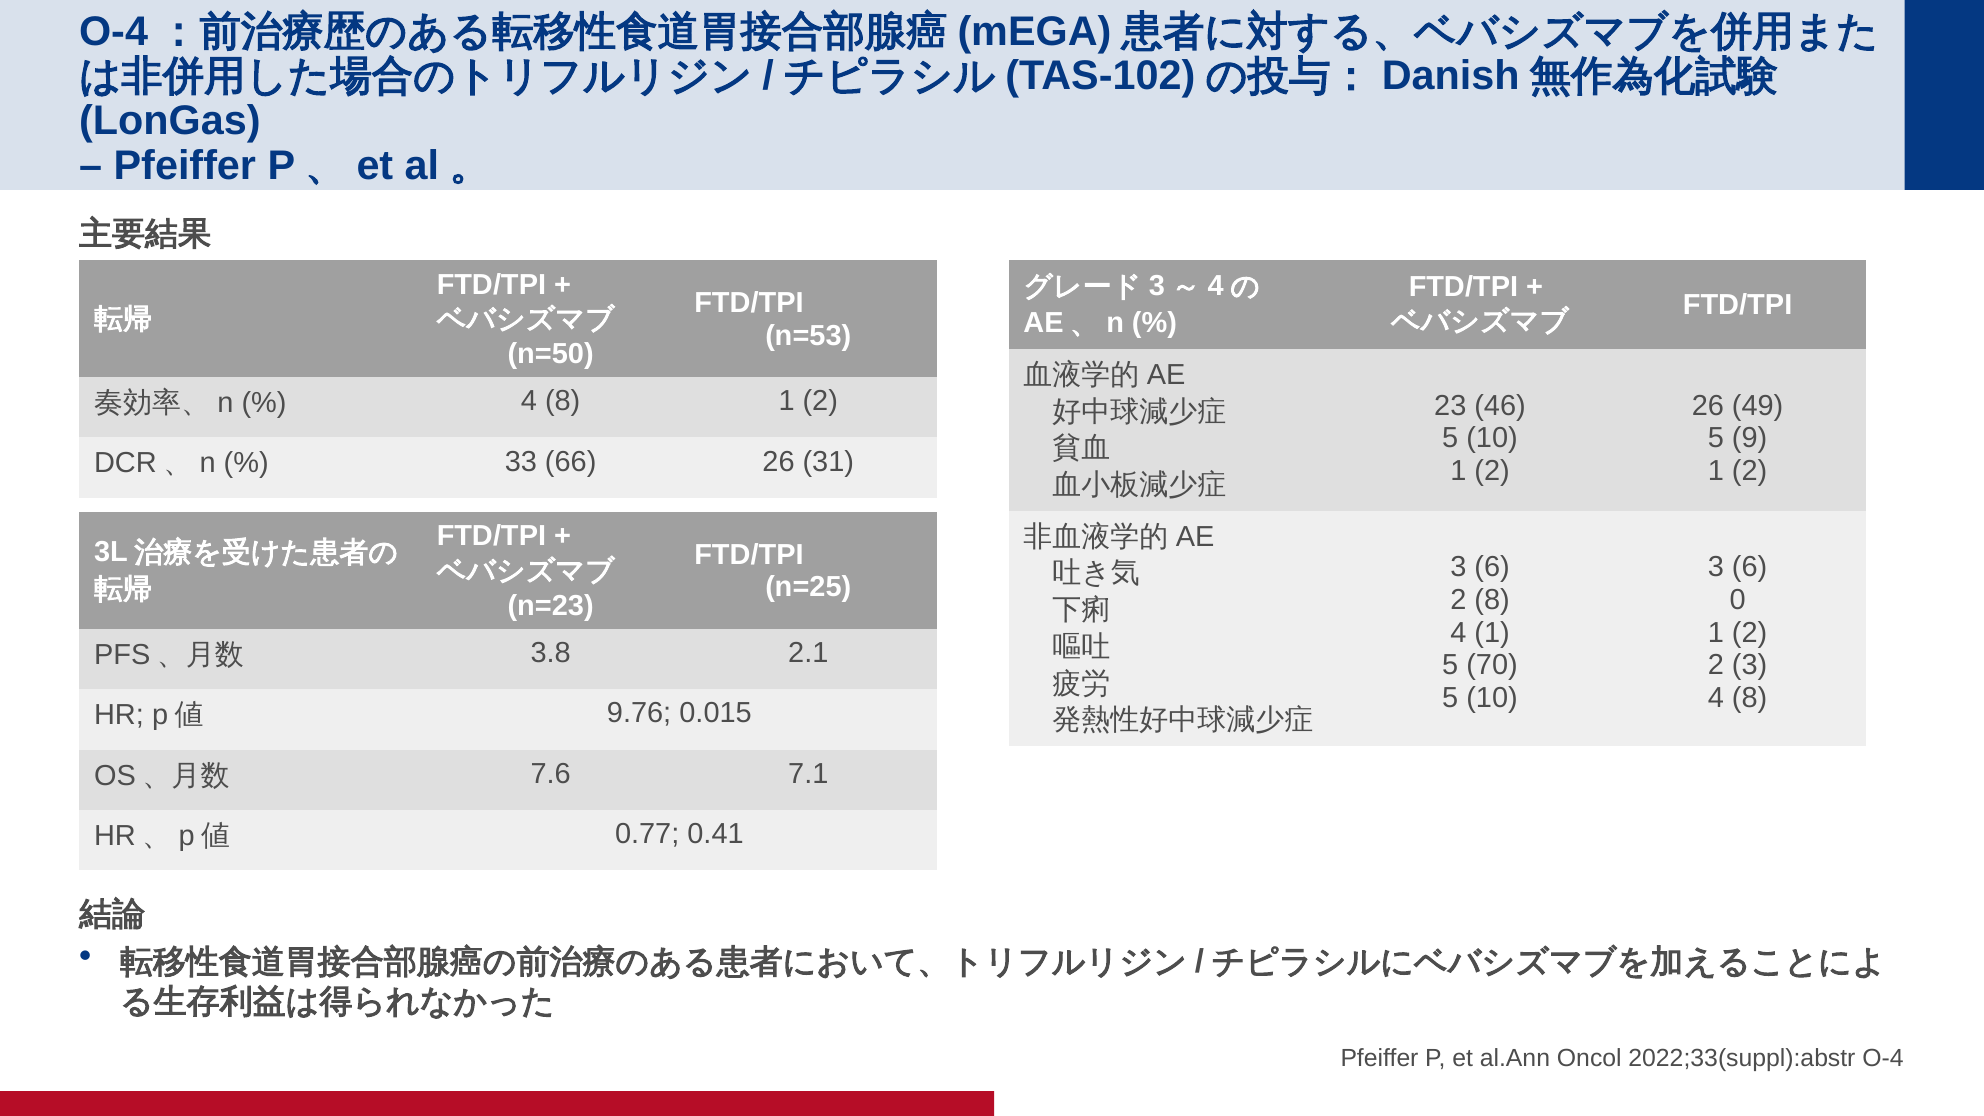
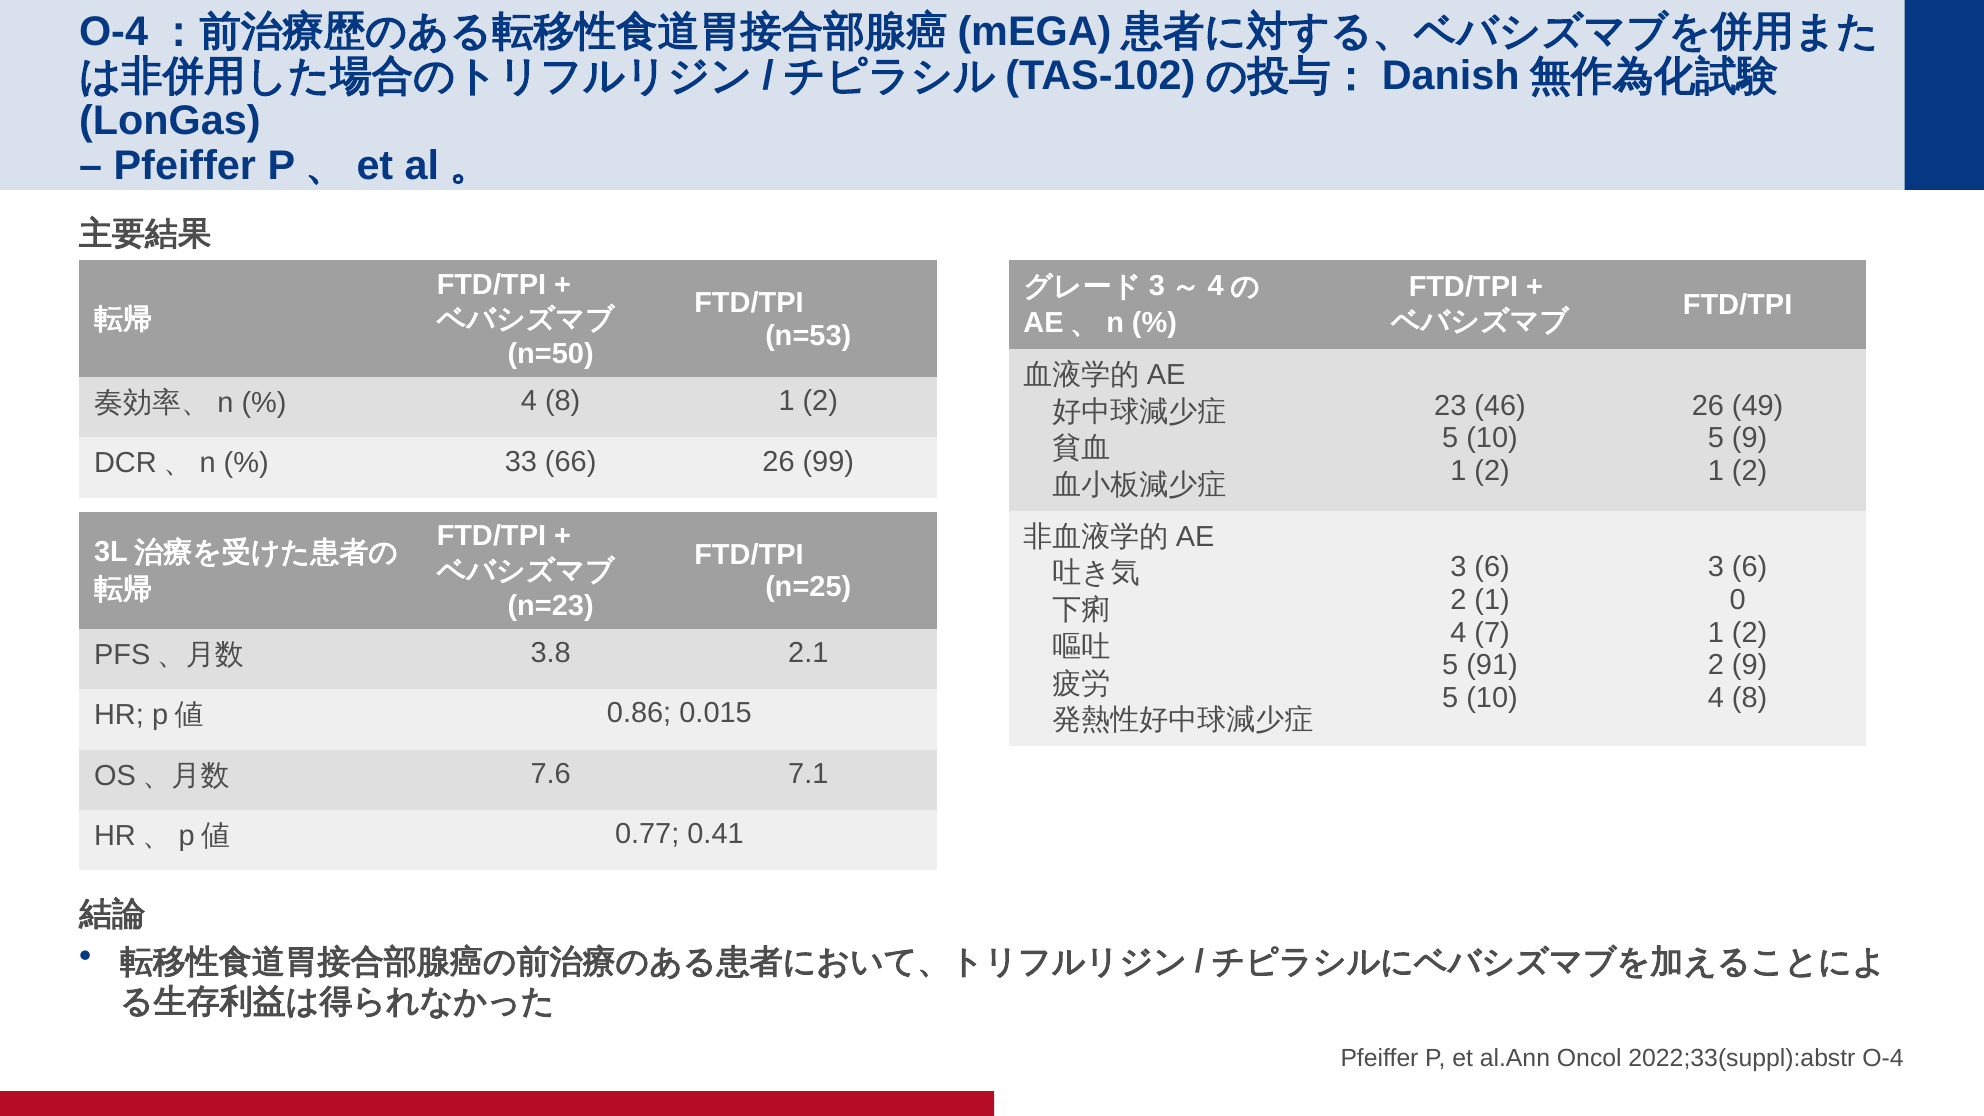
31: 31 -> 99 (828, 462)
2 8: 8 -> 1 (1492, 600)
4 1: 1 -> 7 (1492, 632)
70: 70 -> 91 (1492, 665)
2 3: 3 -> 9 (1750, 665)
9.76: 9.76 -> 0.86 (639, 713)
